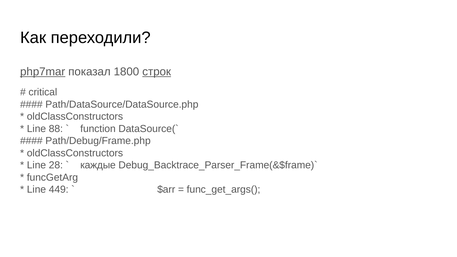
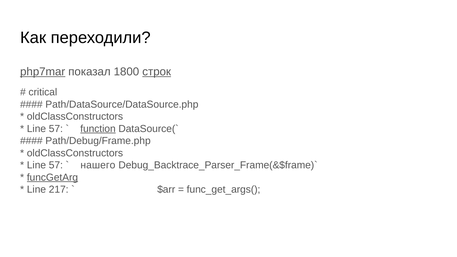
88: 88 -> 57 (56, 129)
function underline: none -> present (98, 129)
28: 28 -> 57 (56, 165)
каждые: каждые -> нашего (98, 165)
funcGetArg underline: none -> present (52, 177)
449: 449 -> 217 (59, 190)
